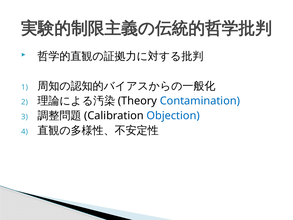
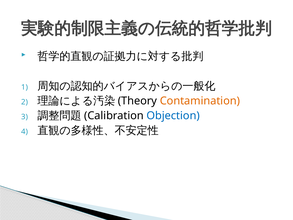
Contamination colour: blue -> orange (200, 101)
